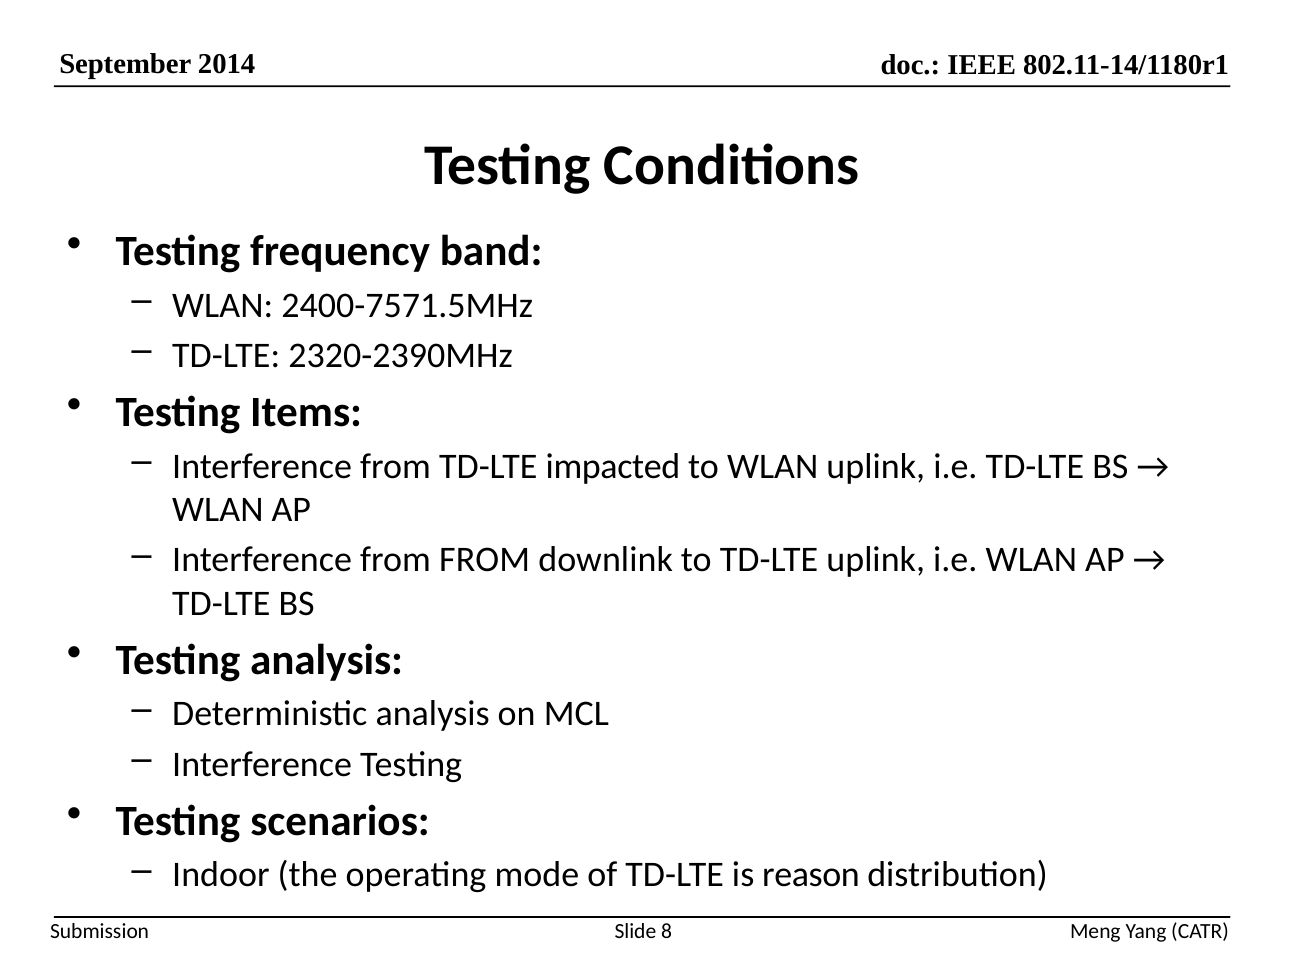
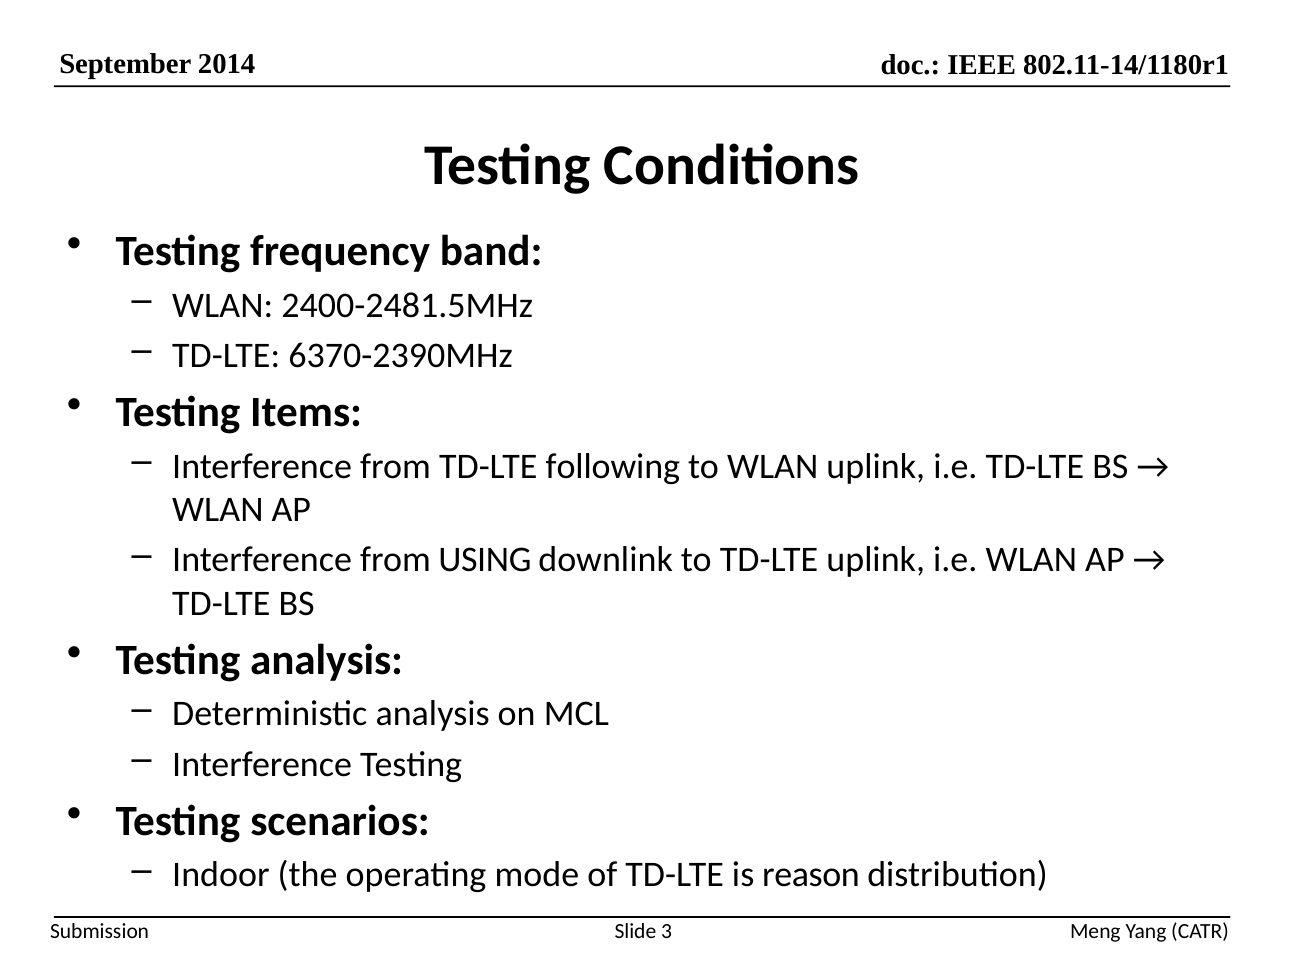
2400-7571.5MHz: 2400-7571.5MHz -> 2400-2481.5MHz (407, 305)
2320-2390MHz: 2320-2390MHz -> 6370-2390MHz (401, 356)
impacted: impacted -> following (613, 467)
from FROM: FROM -> USING (485, 560)
8: 8 -> 3 (667, 932)
